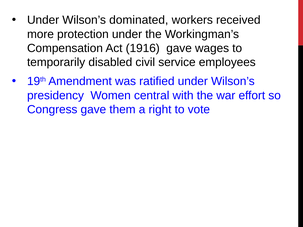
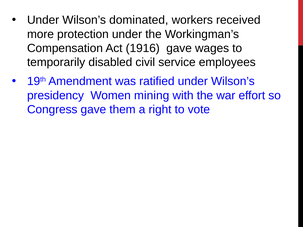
central: central -> mining (152, 96)
